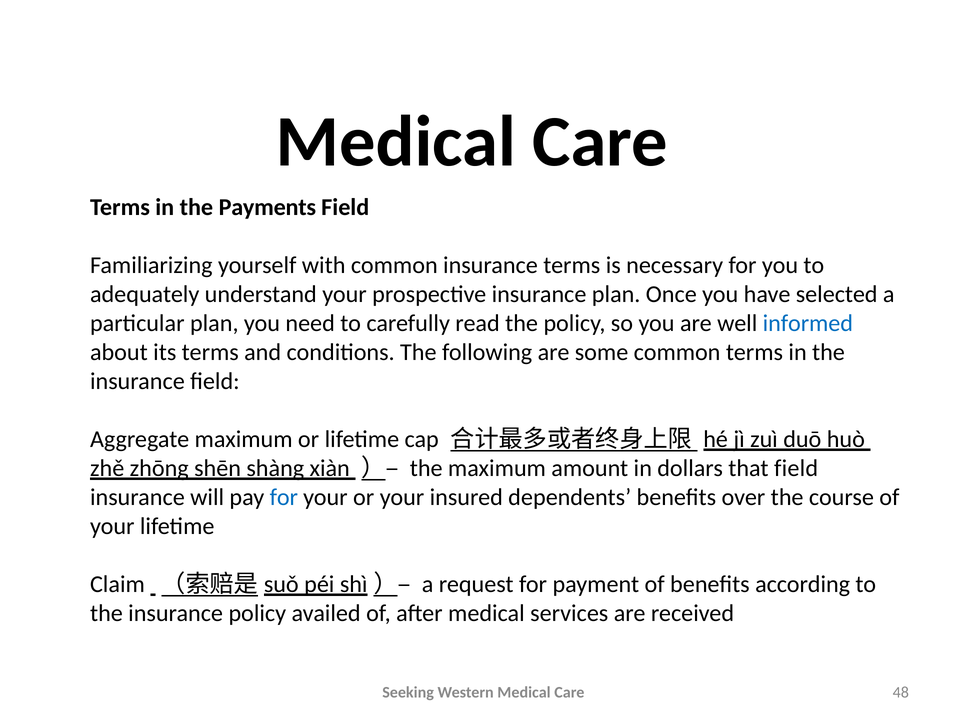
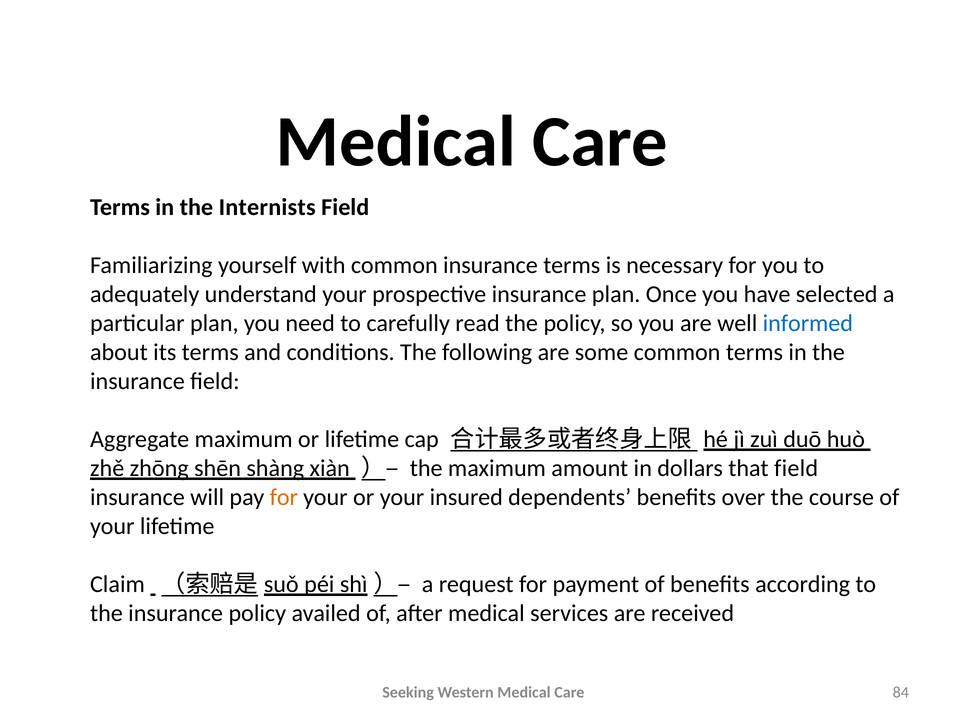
Payments: Payments -> Internists (267, 207)
for colour: blue -> orange (284, 497)
48: 48 -> 84 (901, 692)
